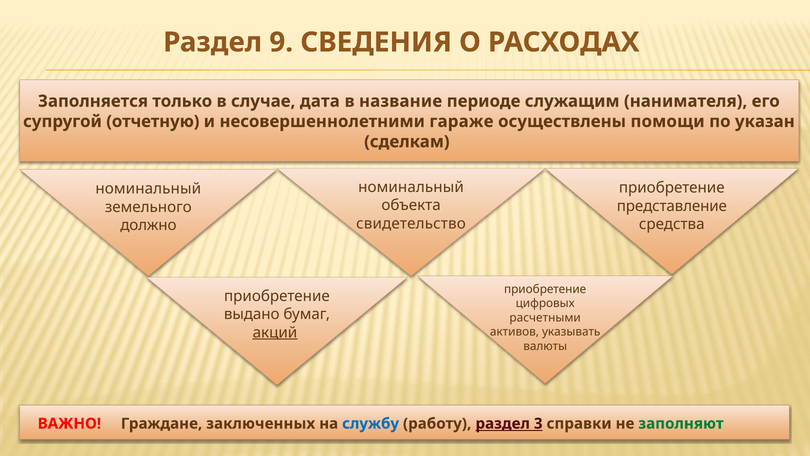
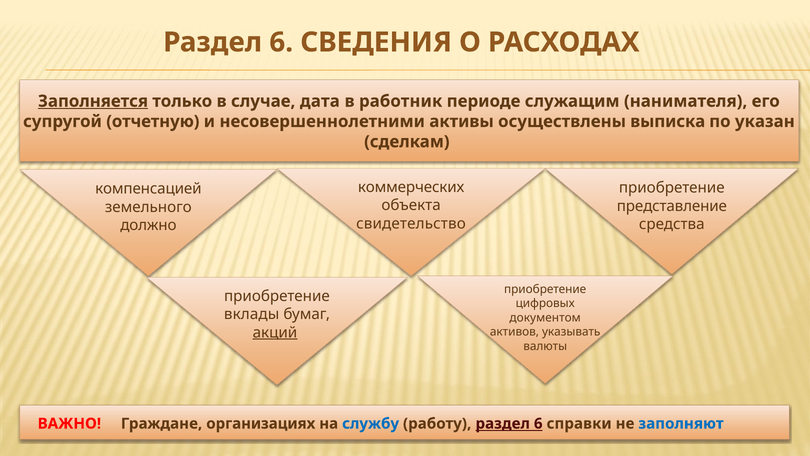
9: 9 -> 6 (281, 42)
Заполняется underline: none -> present (93, 101)
название: название -> работник (401, 101)
гараже: гараже -> активы (462, 121)
помощи: помощи -> выписка (668, 121)
номинальный: номинальный -> коммерческих (411, 187)
номинальный: номинальный -> компенсацией (148, 189)
выдано: выдано -> вклады (252, 314)
расчетными: расчетными -> документом (545, 317)
заключенных: заключенных -> организациях (261, 423)
работу раздел 3: 3 -> 6 (538, 423)
заполняют colour: green -> blue (681, 423)
